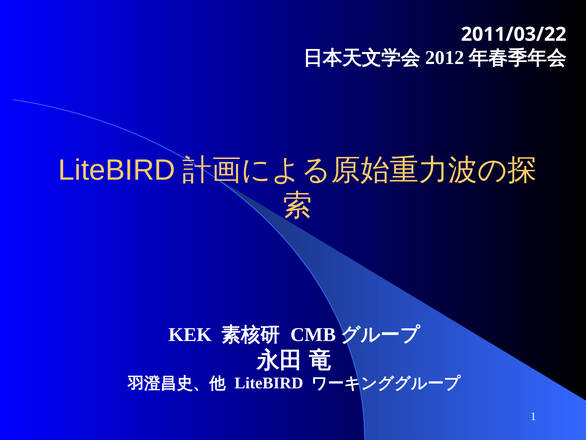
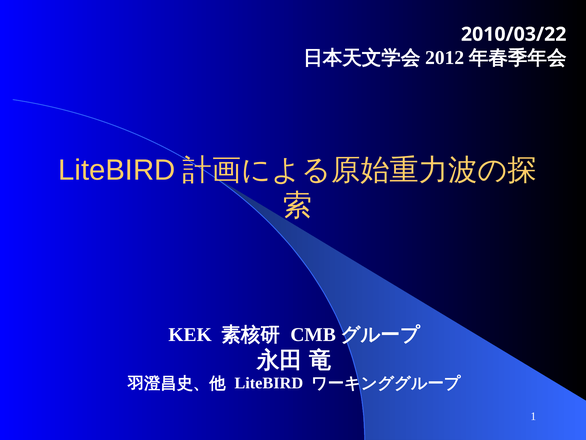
2011/03/22: 2011/03/22 -> 2010/03/22 (514, 34)
